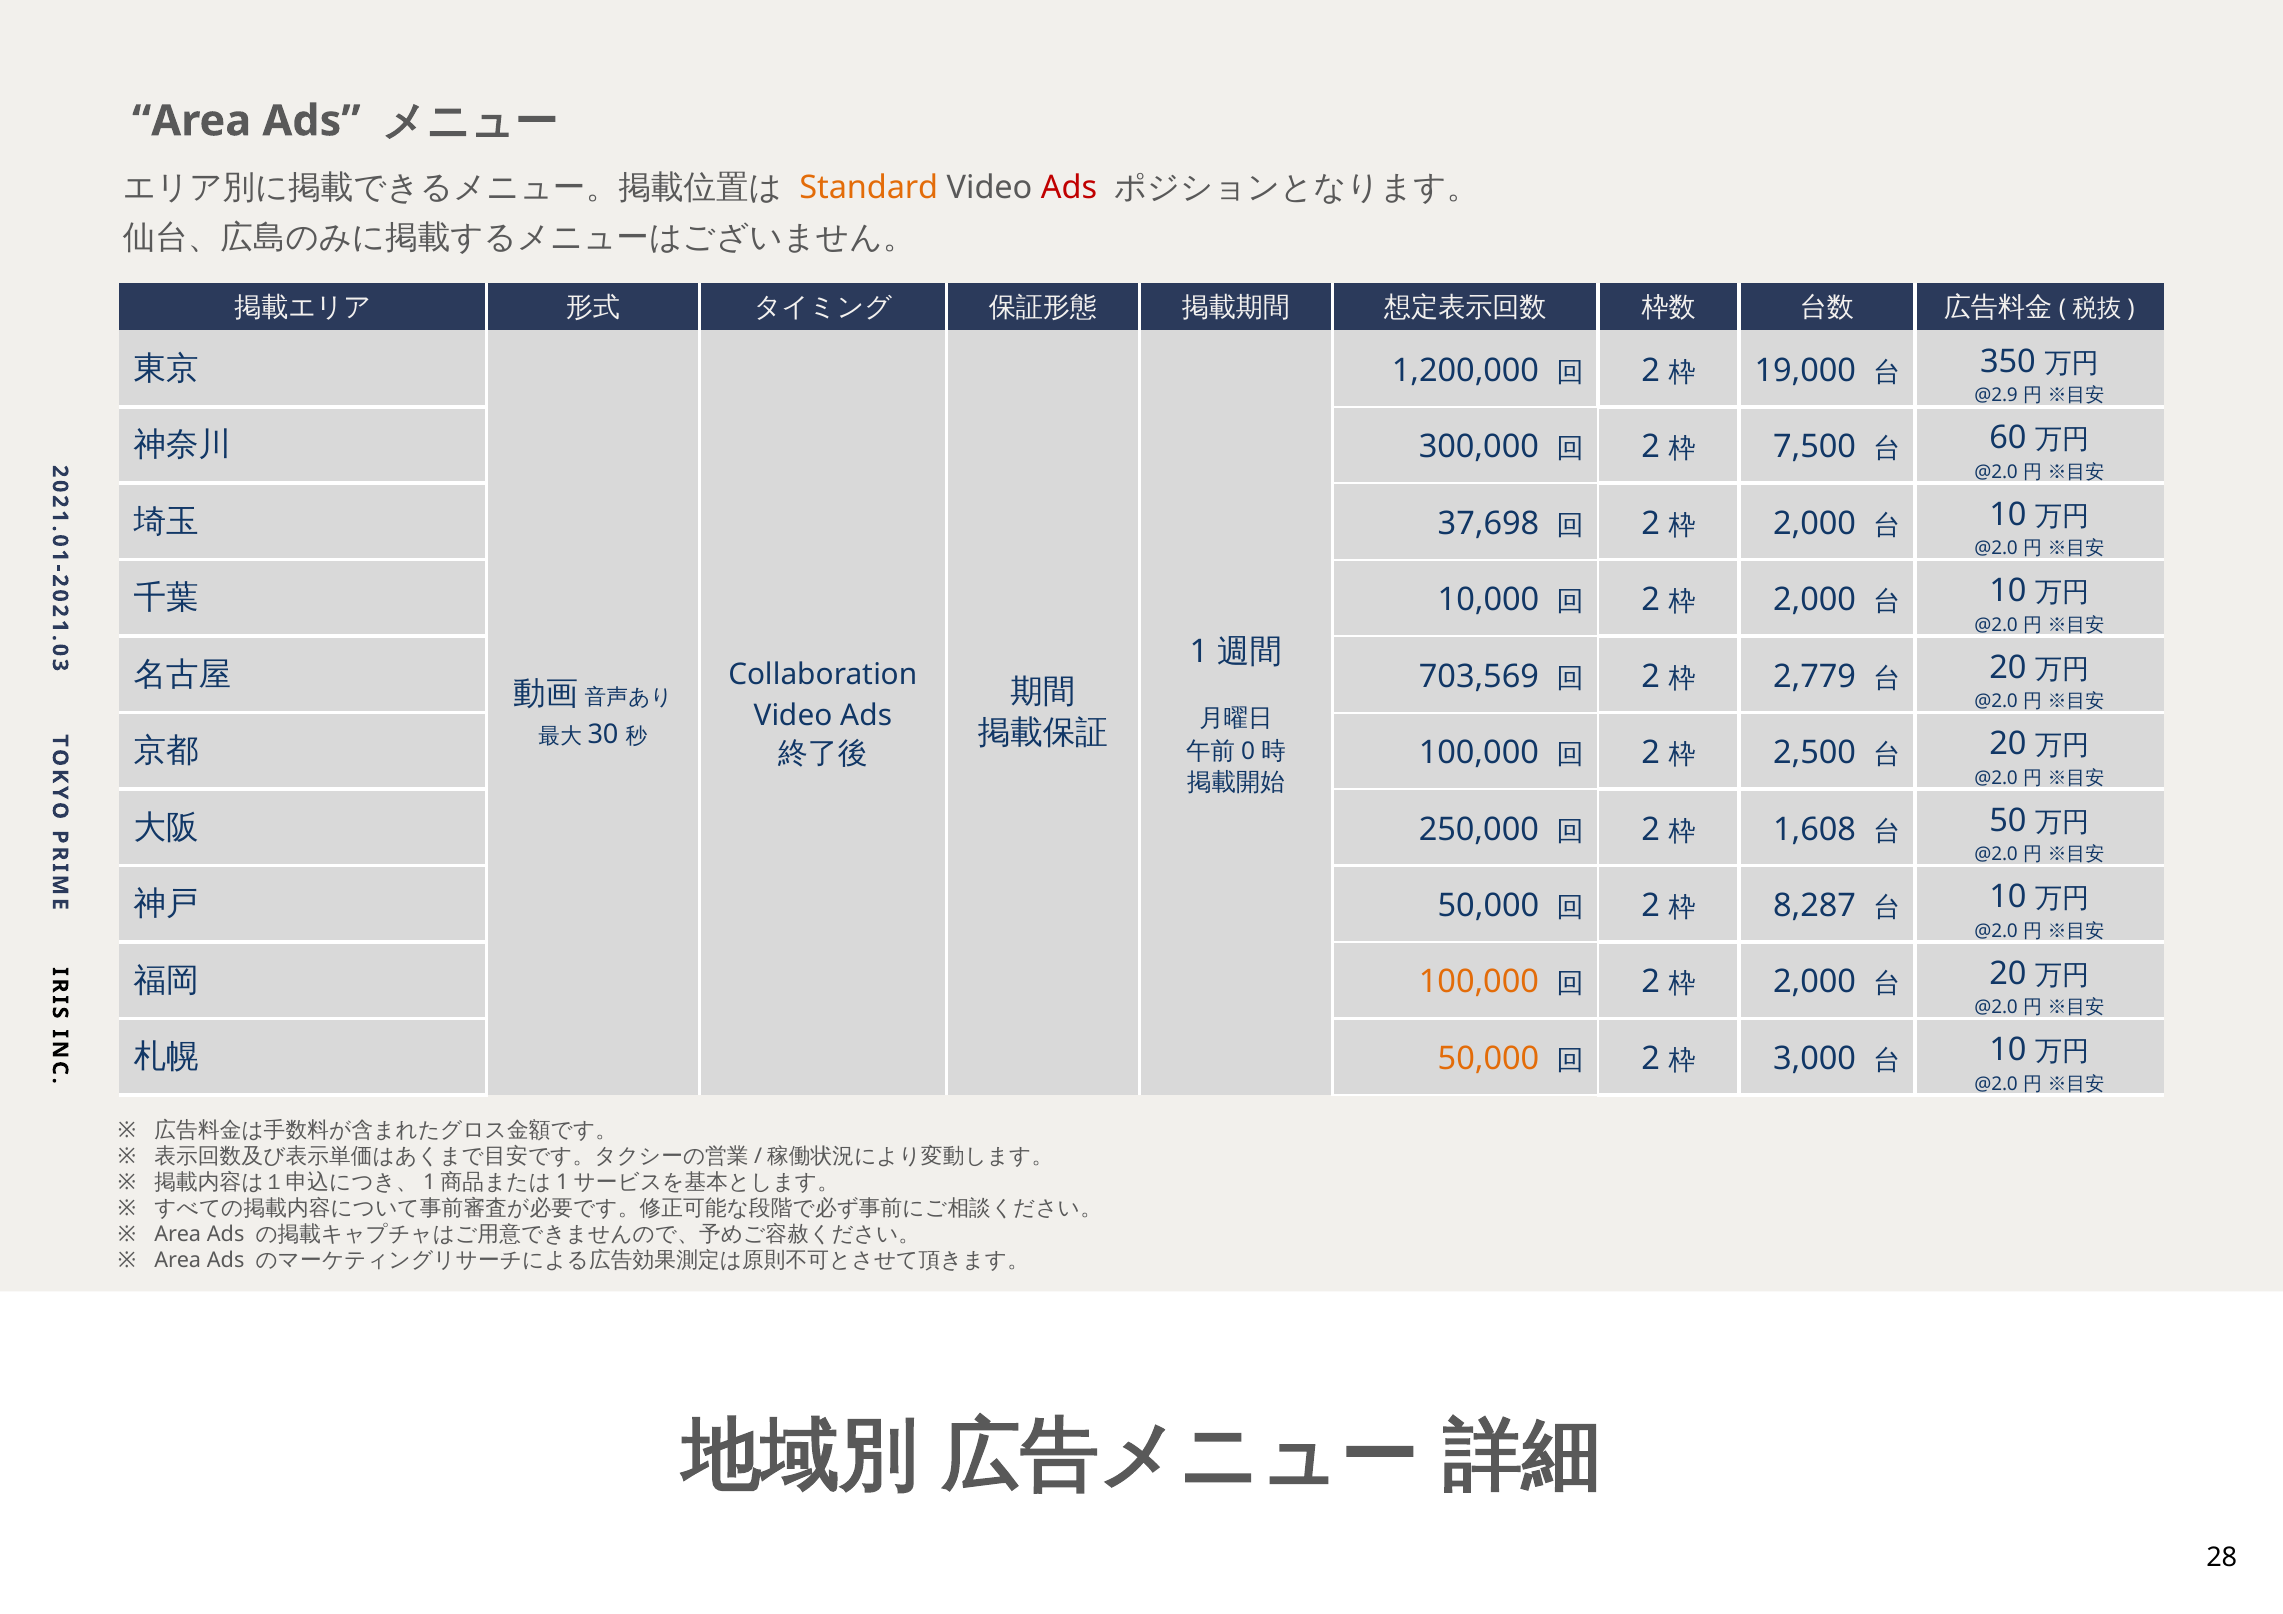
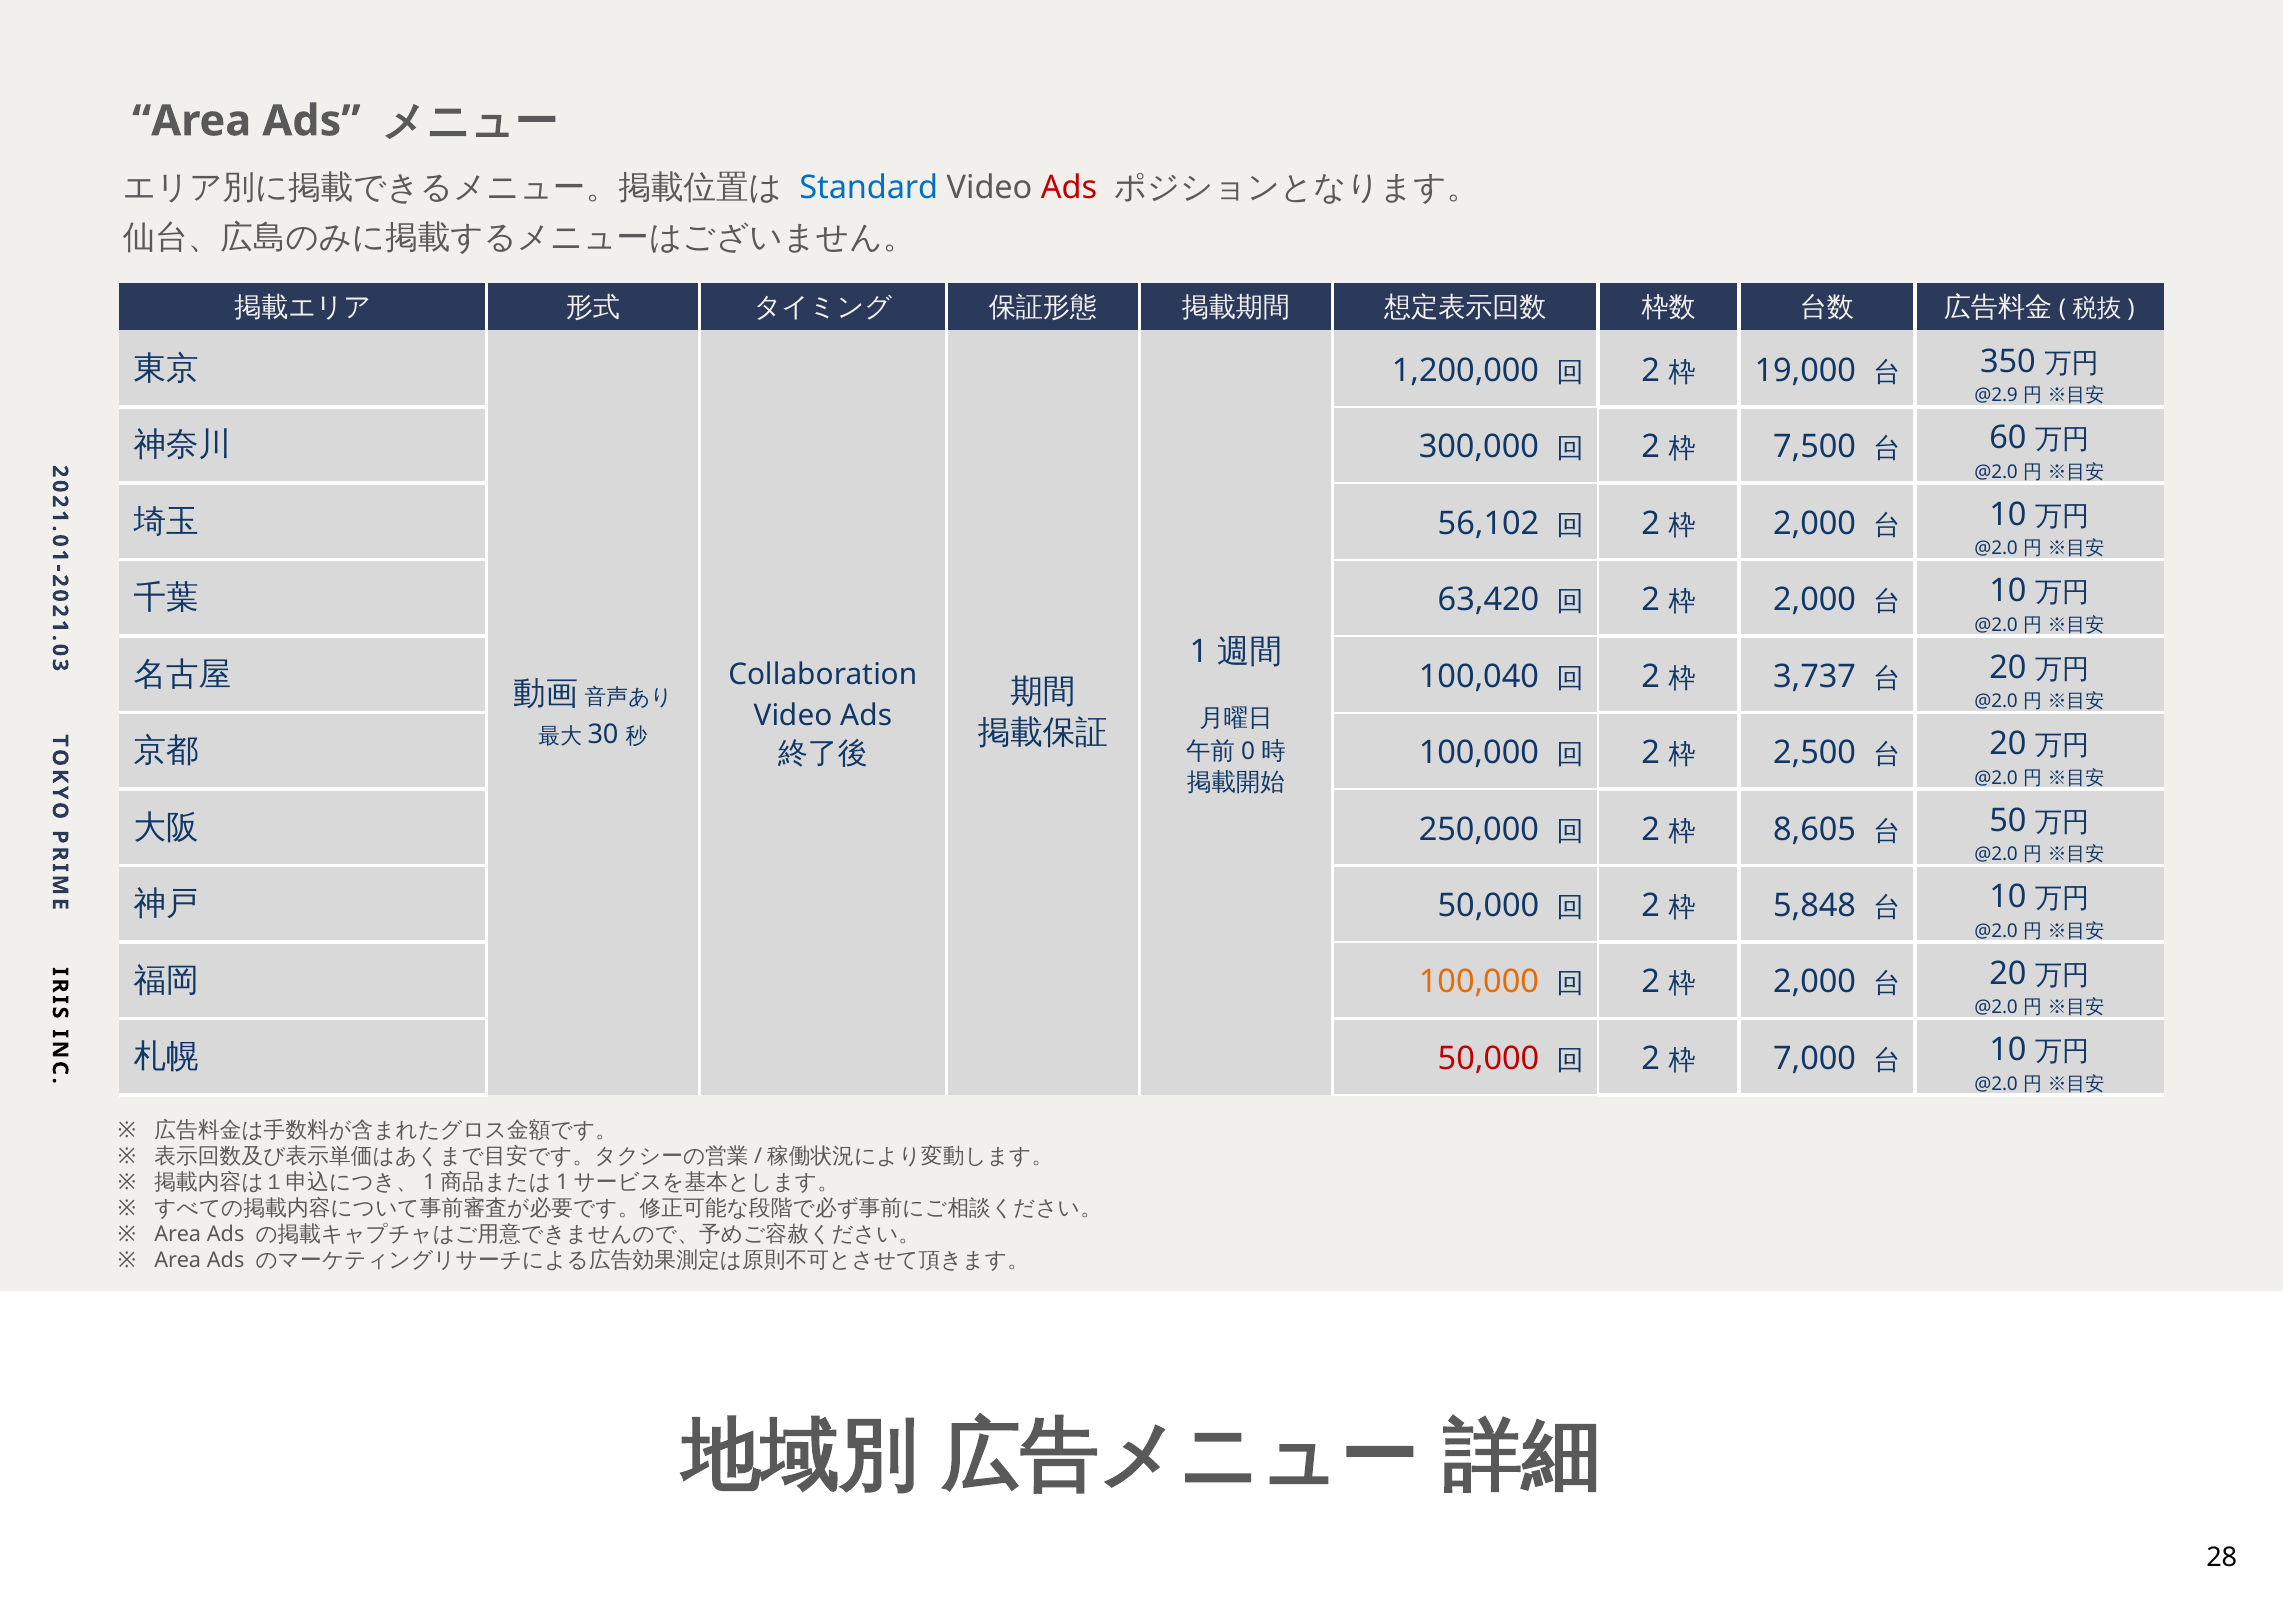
Standard colour: orange -> blue (869, 187)
37,698: 37,698 -> 56,102 (1489, 523)
10,000: 10,000 -> 63,420 (1489, 600)
703,569: 703,569 -> 100,040 (1479, 676)
2,779: 2,779 -> 3,737 (1815, 676)
1,608: 1,608 -> 8,605 (1815, 829)
8,287: 8,287 -> 5,848 (1815, 906)
50,000 colour: orange -> red (1489, 1059)
3,000: 3,000 -> 7,000 (1815, 1059)
